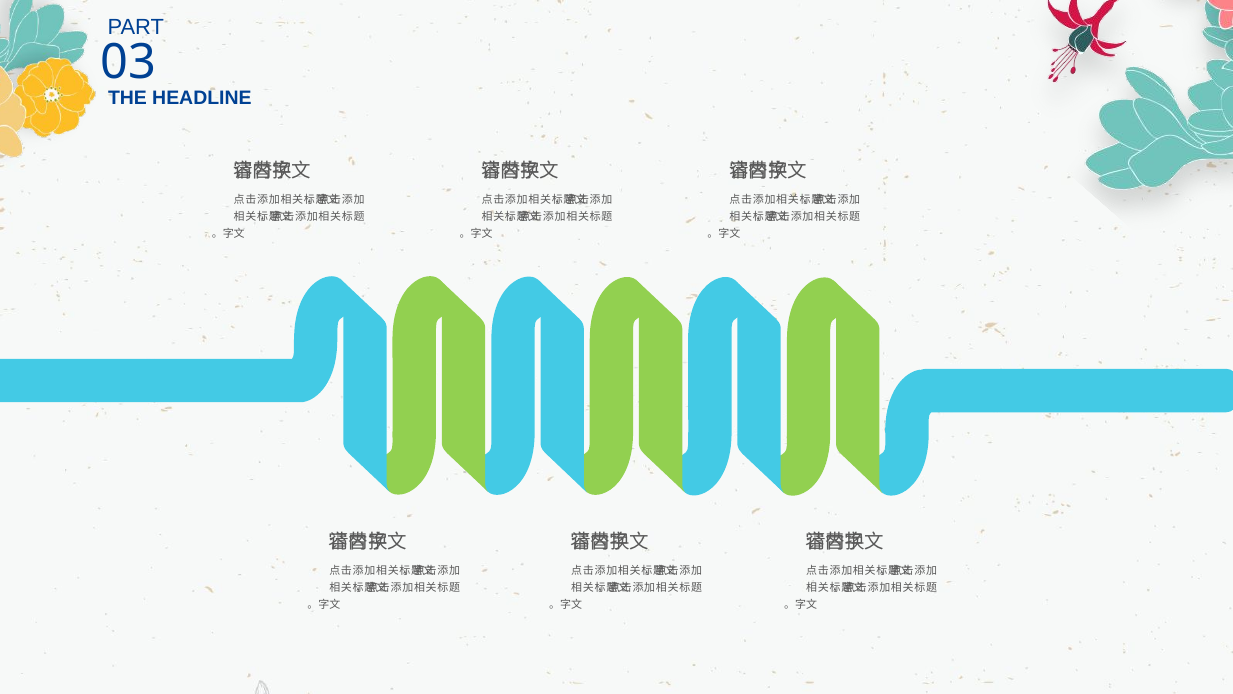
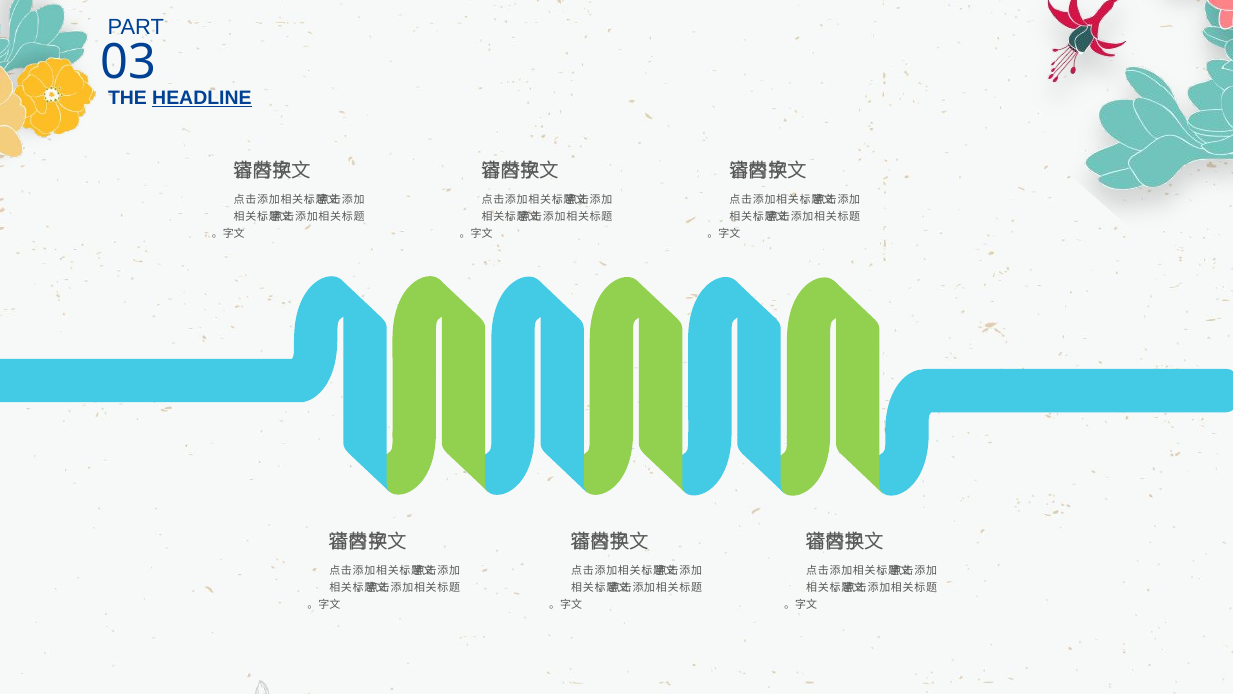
HEADLINE underline: none -> present (202, 98)
